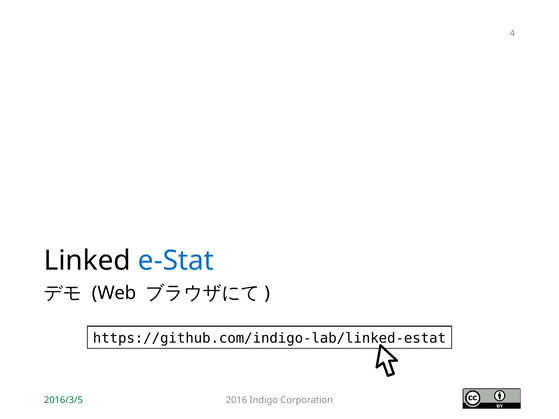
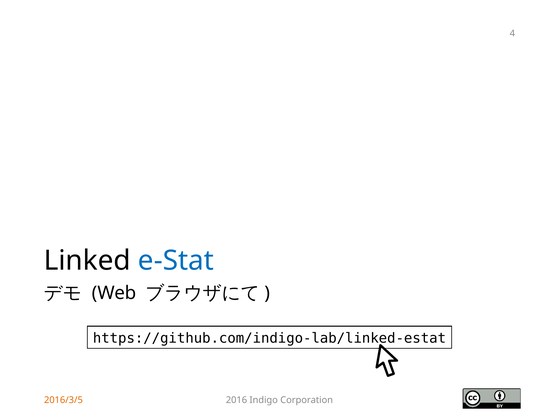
2016/3/5 colour: green -> orange (63, 400)
